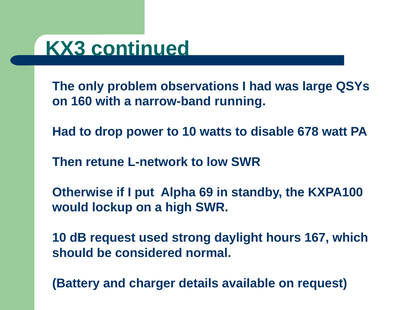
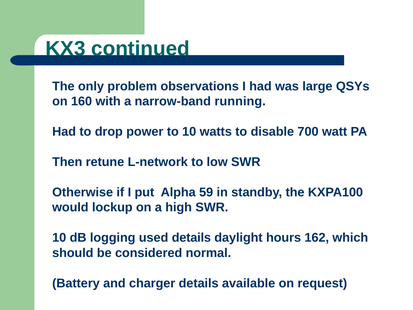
678: 678 -> 700 (308, 132)
69: 69 -> 59 (206, 192)
dB request: request -> logging (113, 238)
used strong: strong -> details (191, 238)
167: 167 -> 162 (317, 238)
